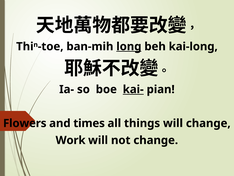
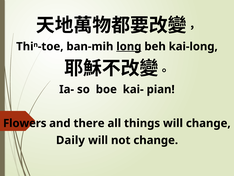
kai- underline: present -> none (133, 89)
times: times -> there (89, 123)
Work: Work -> Daily (70, 140)
